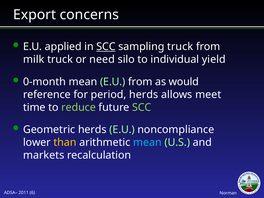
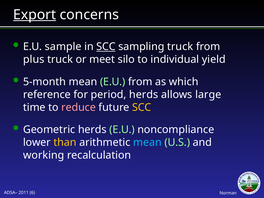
Export underline: none -> present (35, 15)
applied: applied -> sample (63, 47)
milk: milk -> plus (34, 59)
need: need -> meet (102, 59)
0-month: 0-month -> 5-month (44, 82)
would: would -> which (184, 82)
meet: meet -> large (208, 95)
reduce colour: light green -> pink (79, 107)
SCC colour: light green -> yellow (142, 107)
markets: markets -> working (44, 155)
